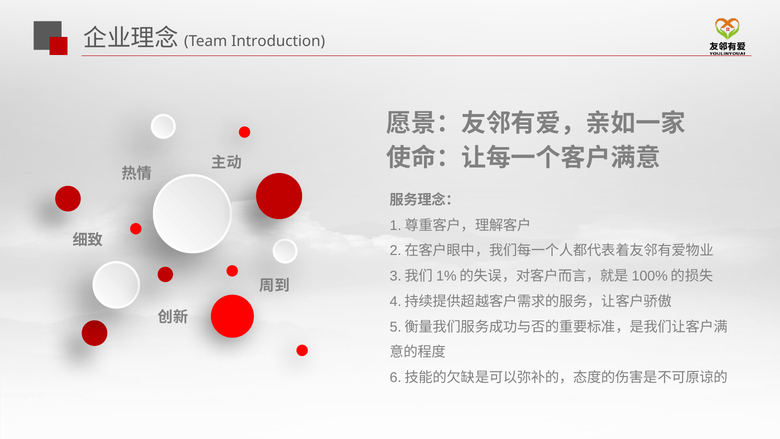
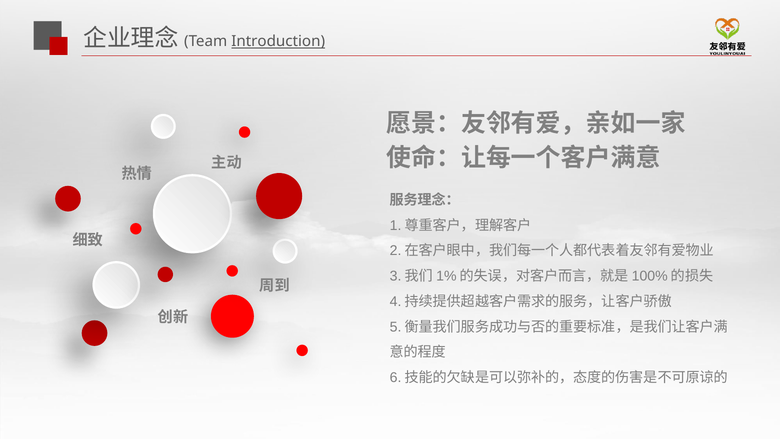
Introduction underline: none -> present (278, 41)
